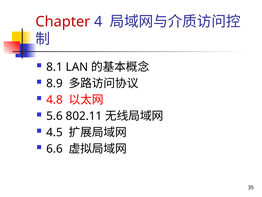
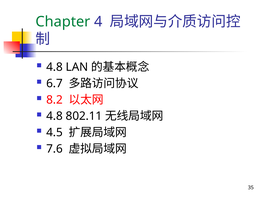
Chapter colour: red -> green (63, 22)
8.1: 8.1 -> 4.8 (55, 67)
8.9: 8.9 -> 6.7 (55, 83)
4.8: 4.8 -> 8.2 (55, 100)
5.6: 5.6 -> 4.8 (55, 116)
6.6: 6.6 -> 7.6 (55, 148)
